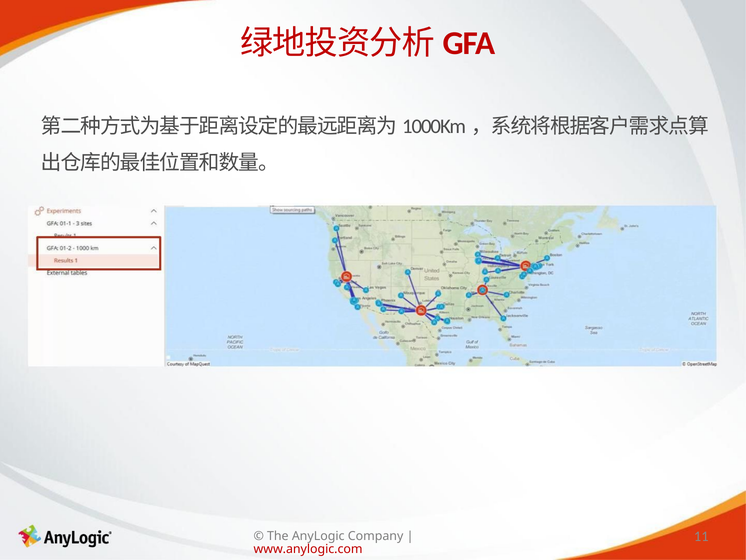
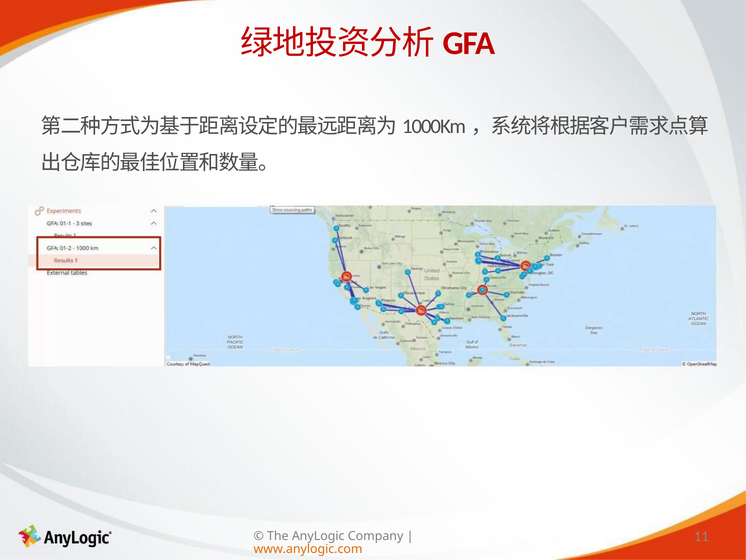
www.anylogic.com colour: red -> orange (308, 549)
